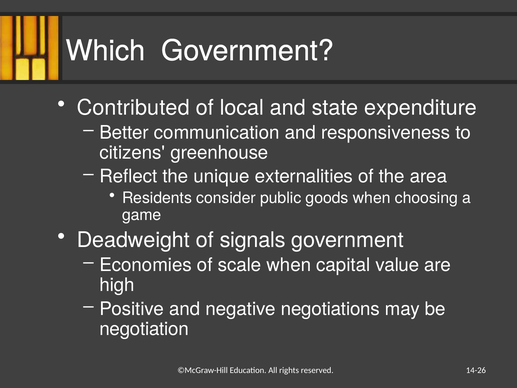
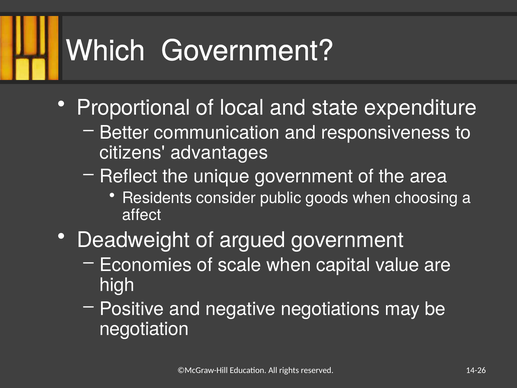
Contributed: Contributed -> Proportional (133, 107)
greenhouse: greenhouse -> advantages (219, 153)
unique externalities: externalities -> government (304, 176)
game: game -> affect (142, 215)
signals: signals -> argued (253, 240)
